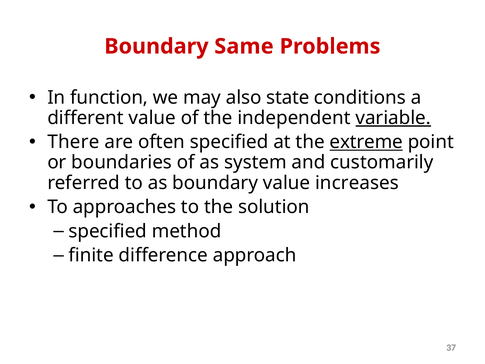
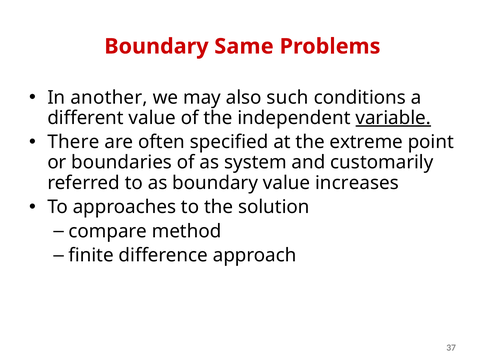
function: function -> another (109, 97)
state: state -> such (288, 97)
extreme underline: present -> none (366, 142)
specified: specified -> compare (108, 231)
